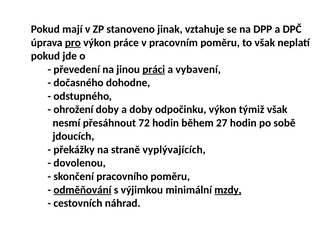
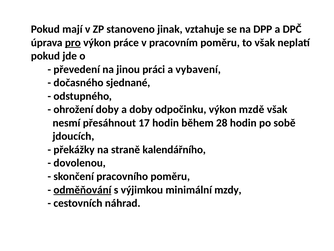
práci underline: present -> none (154, 69)
dohodne: dohodne -> sjednané (128, 83)
týmiž: týmiž -> mzdě (252, 109)
72: 72 -> 17 (144, 123)
27: 27 -> 28 (222, 123)
vyplývajících: vyplývajících -> kalendářního (174, 149)
mzdy underline: present -> none (228, 189)
